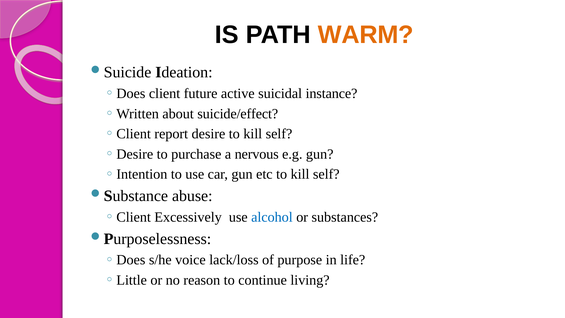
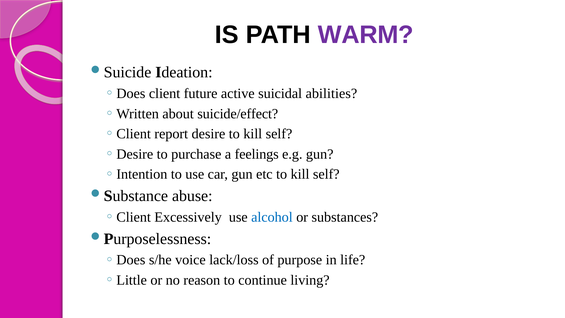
WARM colour: orange -> purple (366, 35)
instance: instance -> abilities (331, 93)
nervous: nervous -> feelings (257, 154)
